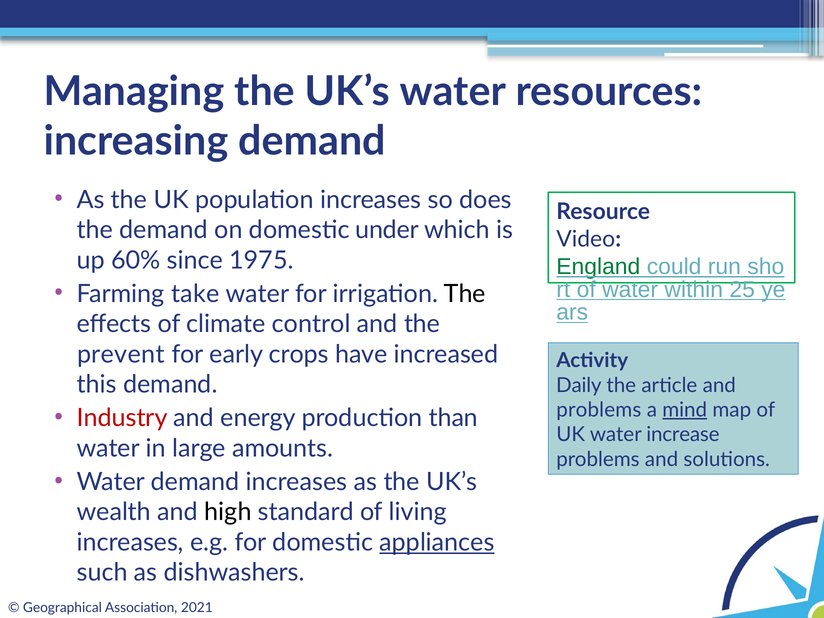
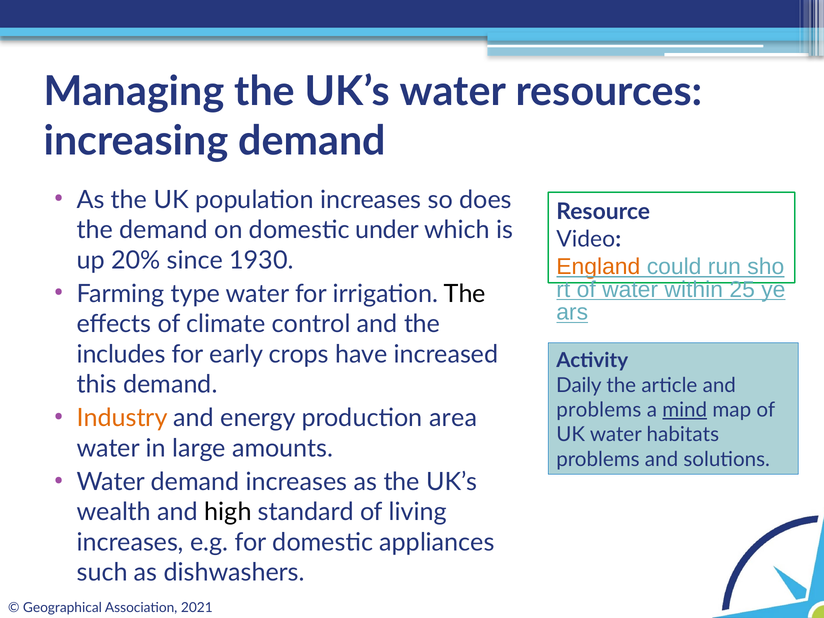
60%: 60% -> 20% (136, 260)
1975: 1975 -> 1930 (261, 260)
England colour: green -> orange (598, 267)
take: take -> type (195, 294)
prevent: prevent -> includes (121, 354)
Industry colour: red -> orange (122, 418)
than: than -> area (453, 418)
increase: increase -> habitats (683, 435)
appliances underline: present -> none (437, 542)
